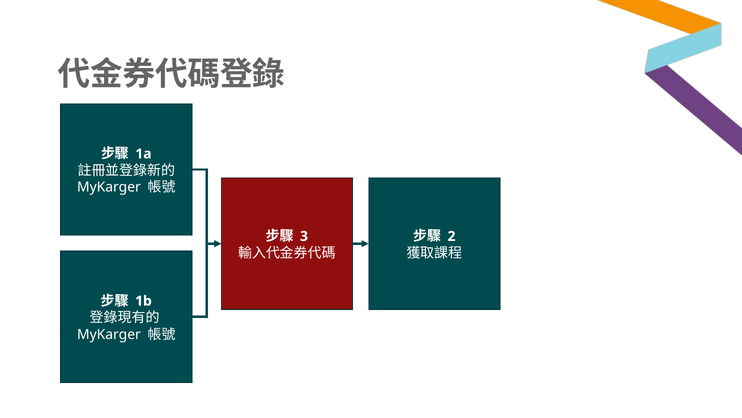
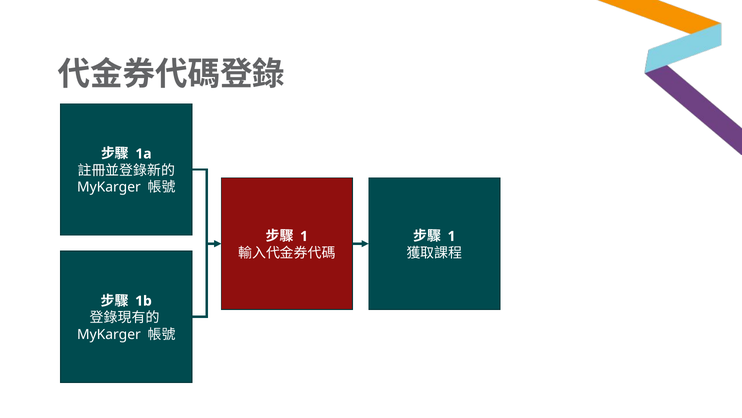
3: 3 -> 1 (304, 236)
2: 2 -> 1 (452, 236)
